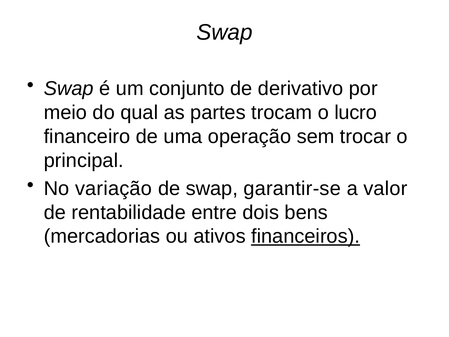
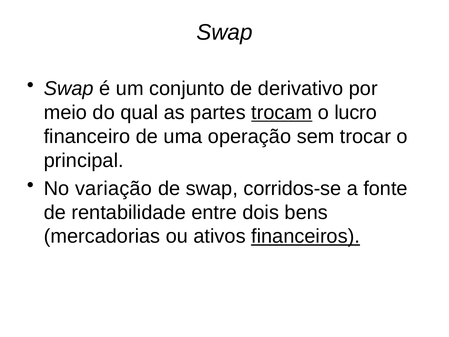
trocam underline: none -> present (282, 112)
garantir-se: garantir-se -> corridos-se (292, 188)
valor: valor -> fonte (386, 188)
